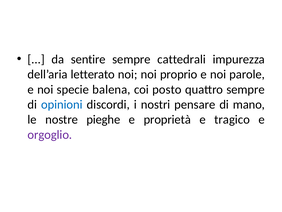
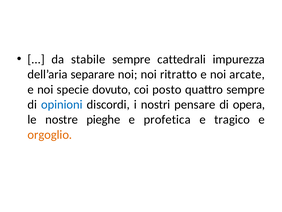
sentire: sentire -> stabile (88, 59)
letterato: letterato -> separare (93, 74)
proprio: proprio -> ritratto (179, 74)
parole: parole -> arcate (247, 74)
balena: balena -> dovuto (112, 89)
mano: mano -> opera (249, 104)
proprietà: proprietà -> profetica (167, 119)
orgoglio colour: purple -> orange (50, 134)
